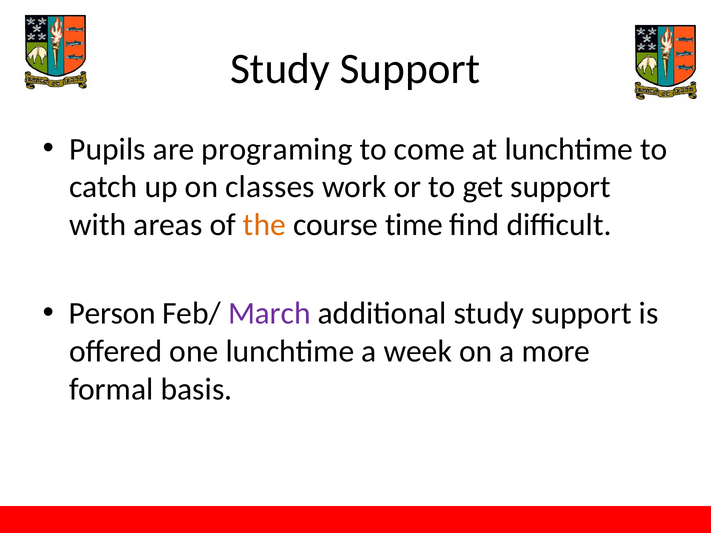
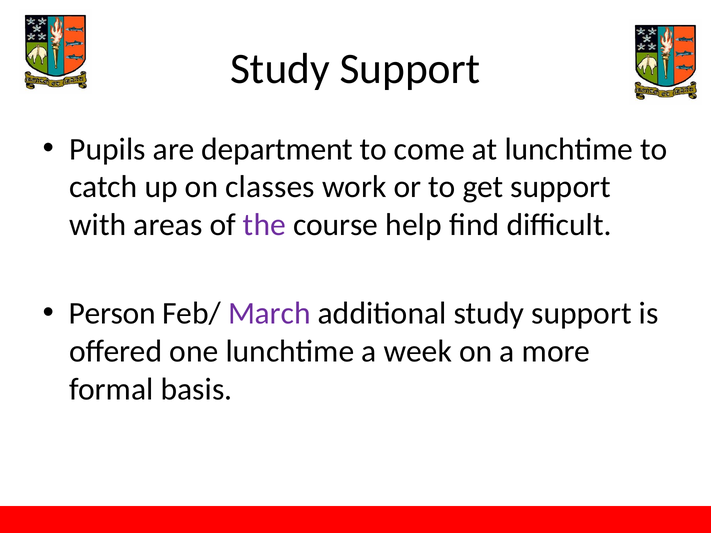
programing: programing -> department (277, 149)
the colour: orange -> purple (264, 225)
time: time -> help (414, 225)
